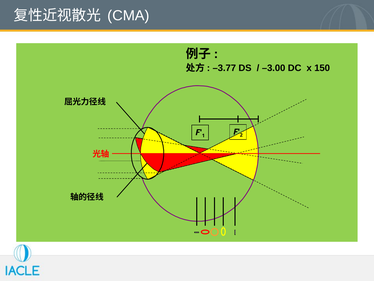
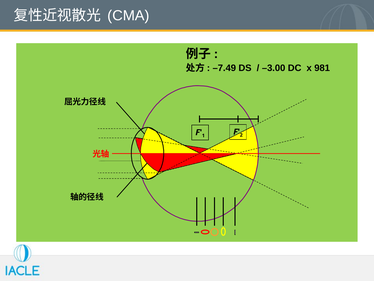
–3.77: –3.77 -> –7.49 (224, 68)
150: 150 -> 981 (322, 68)
